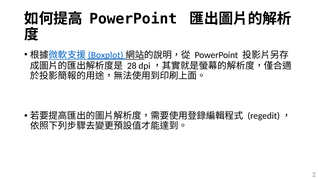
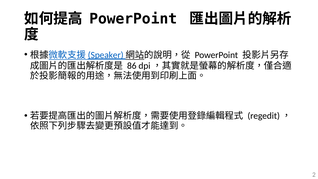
Boxplot: Boxplot -> Speaker (106, 55)
28: 28 -> 86 (132, 66)
